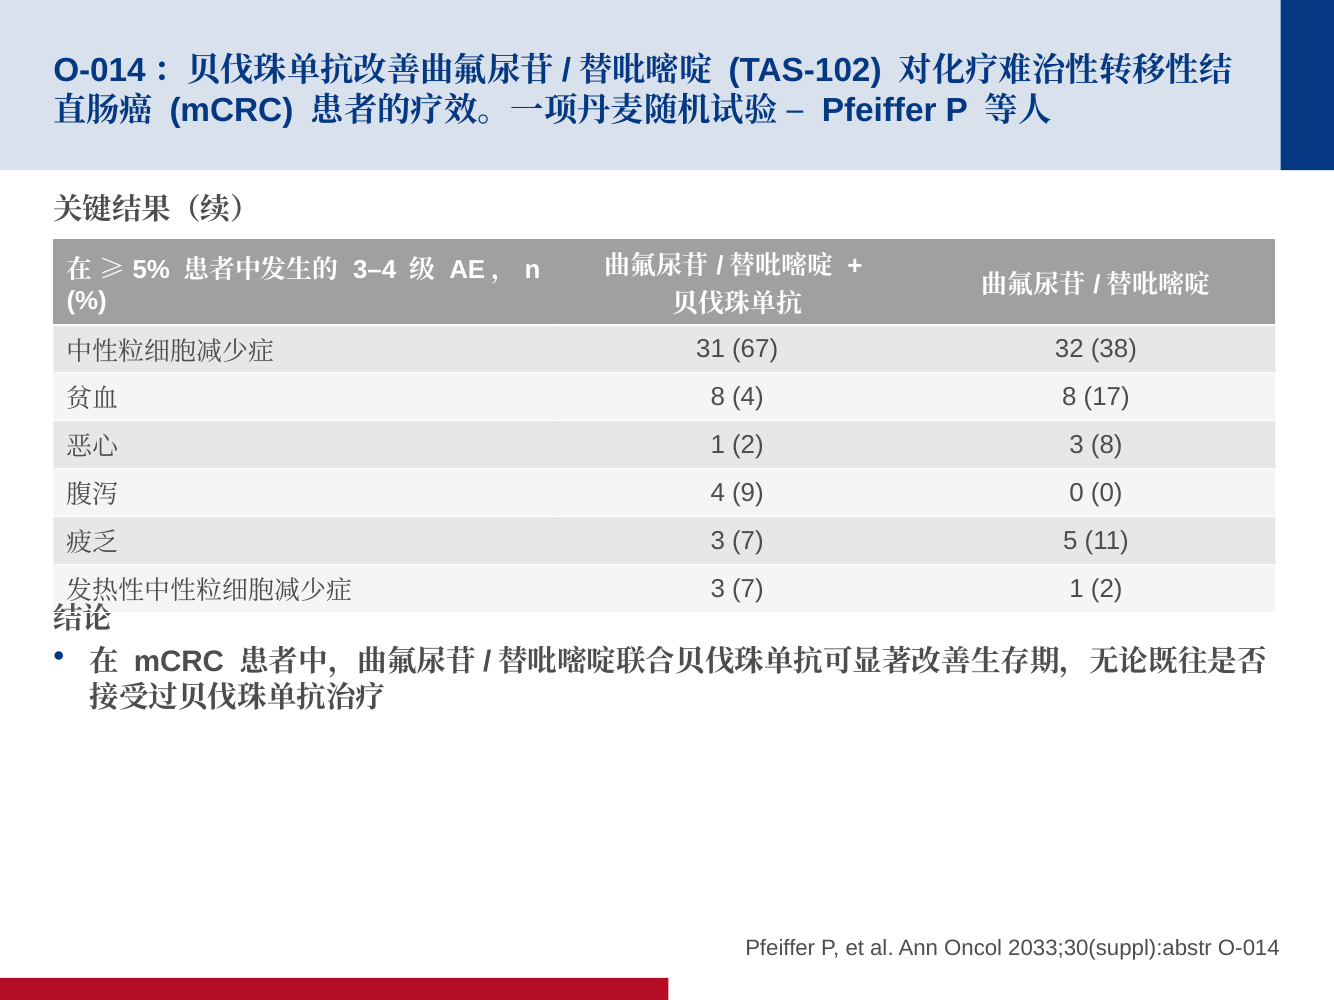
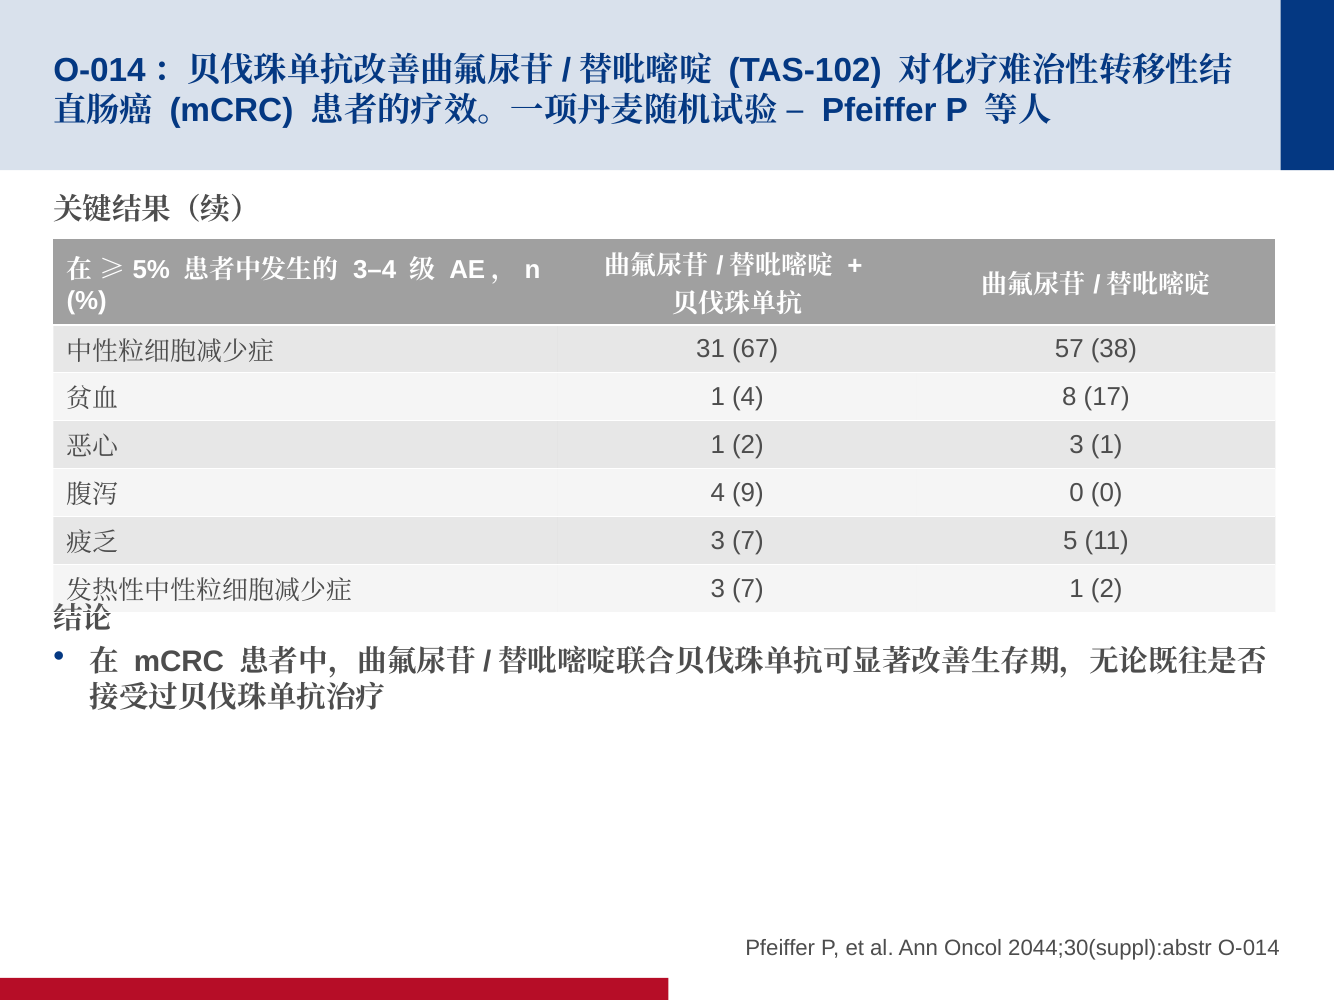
32: 32 -> 57 (1069, 349)
8: 8 -> 1 (718, 397)
3 8: 8 -> 1 (1107, 445)
2033;30(suppl):abstr: 2033;30(suppl):abstr -> 2044;30(suppl):abstr (1110, 949)
